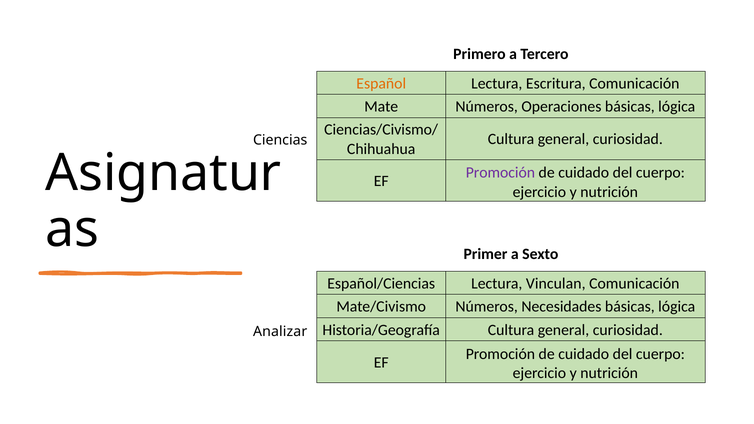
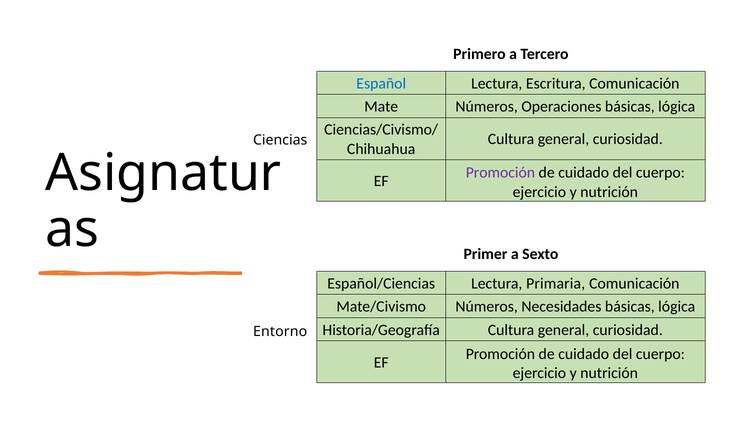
Español colour: orange -> blue (381, 83)
Vinculan: Vinculan -> Primaria (556, 283)
Analizar: Analizar -> Entorno (280, 332)
